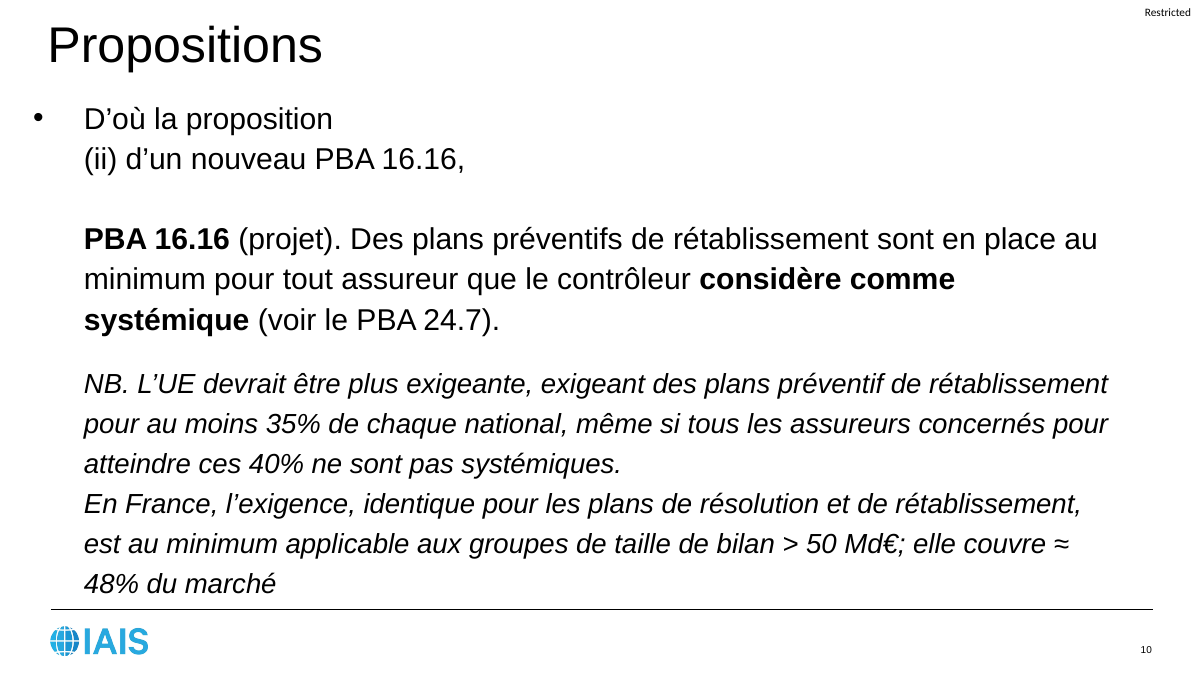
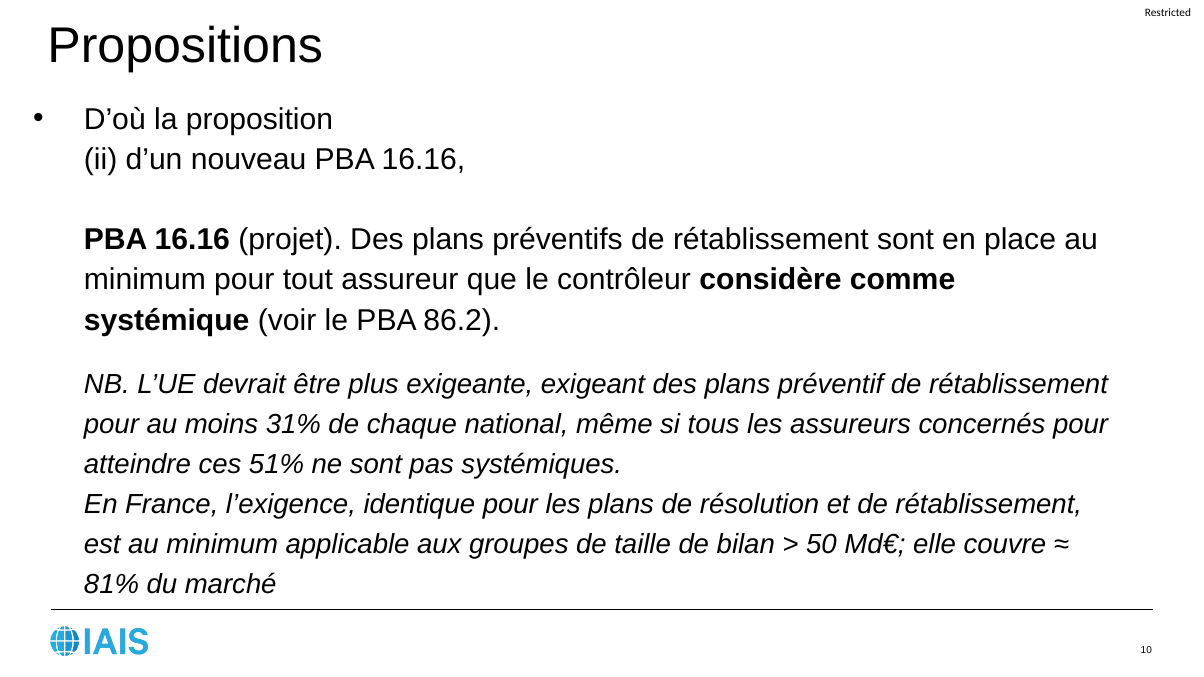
24.7: 24.7 -> 86.2 (462, 320)
35%: 35% -> 31% (293, 424)
40%: 40% -> 51% (277, 465)
48%: 48% -> 81% (112, 585)
